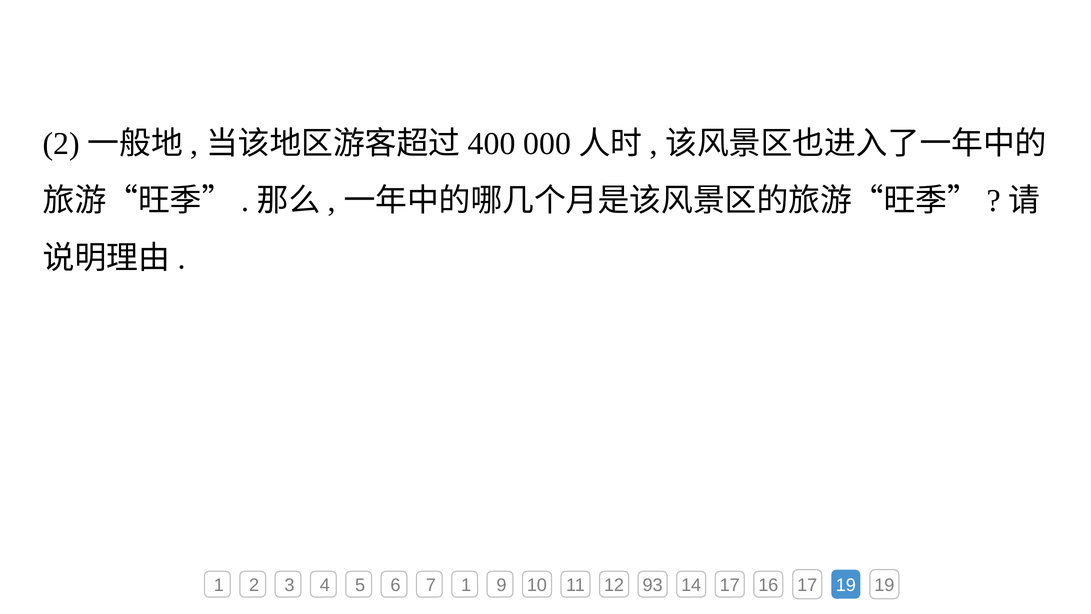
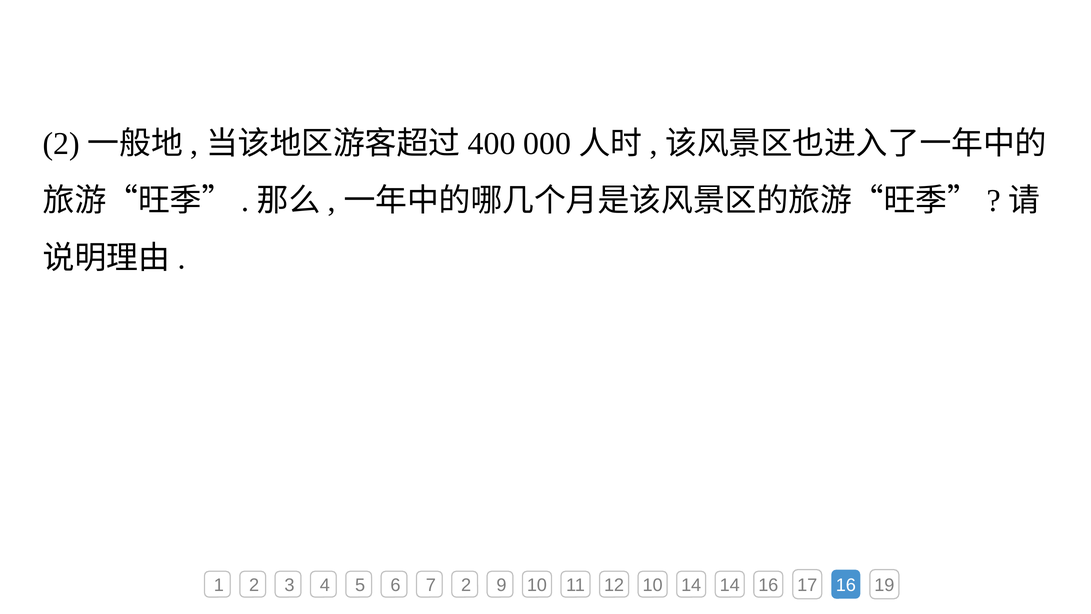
7 1: 1 -> 2 (466, 585)
12 93: 93 -> 10 (653, 585)
14 17: 17 -> 14 (730, 585)
17 19: 19 -> 16 (846, 585)
